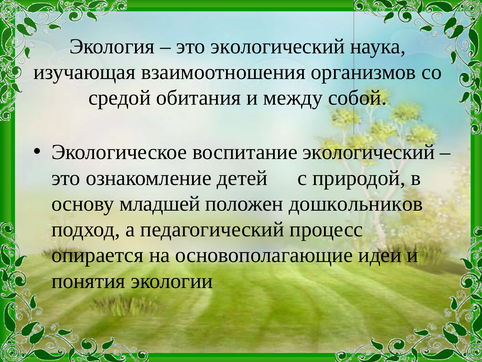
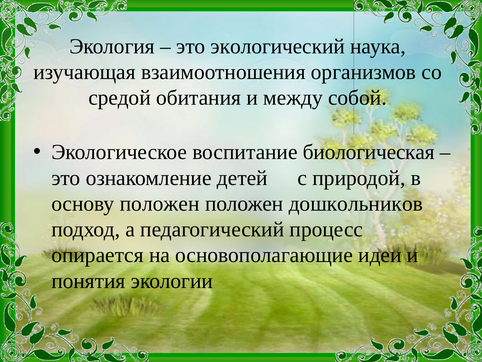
воспитание экологический: экологический -> биологическая (369, 152)
основу младшей: младшей -> положен (160, 203)
